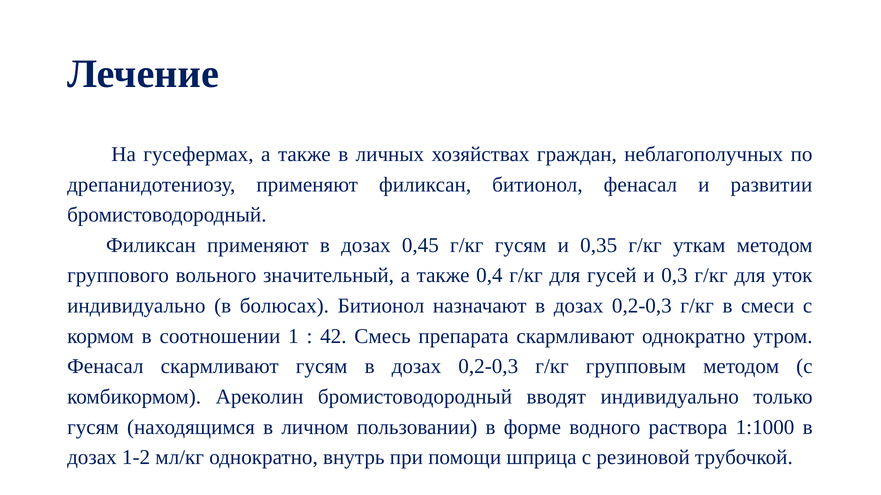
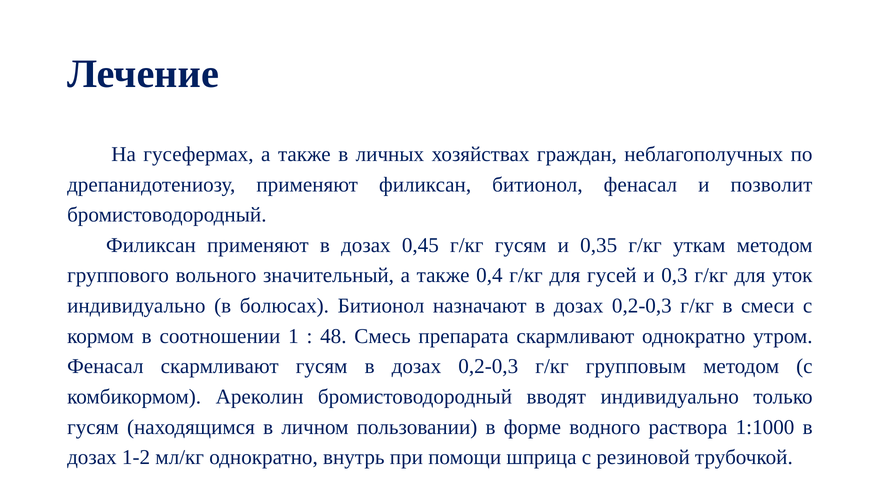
развитии: развитии -> позволит (771, 185)
42: 42 -> 48 (333, 337)
